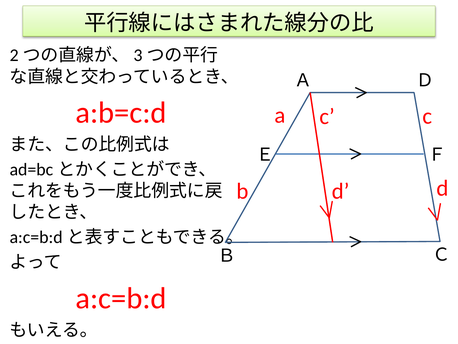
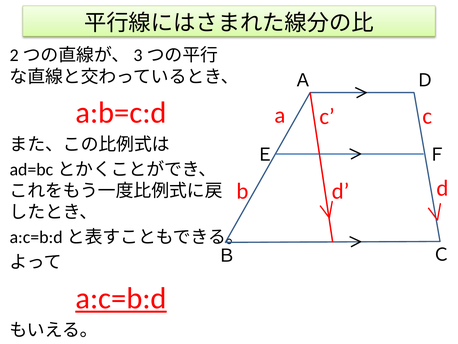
a:c=b:d underline: none -> present (121, 298)
